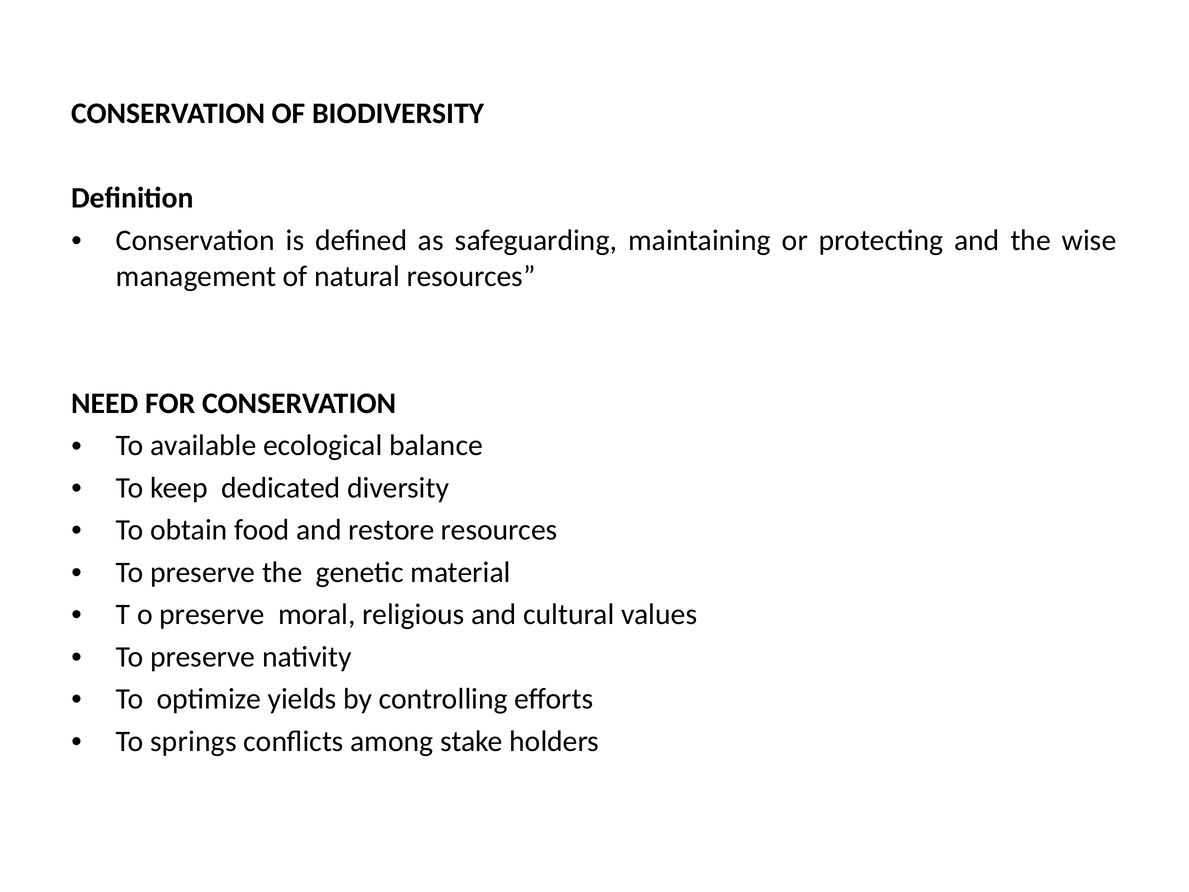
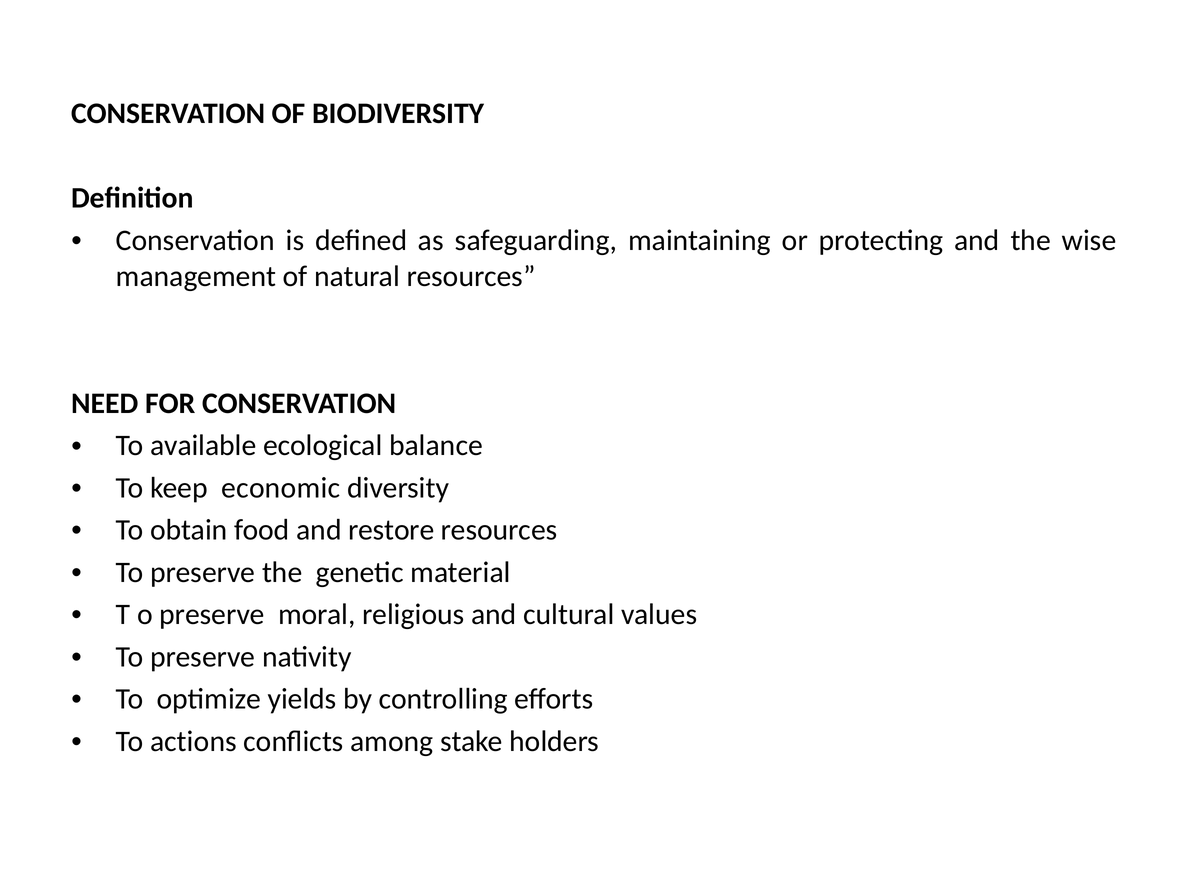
dedicated: dedicated -> economic (281, 488)
springs: springs -> actions (193, 741)
